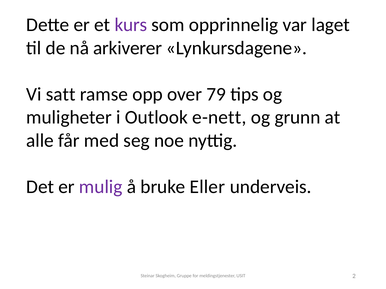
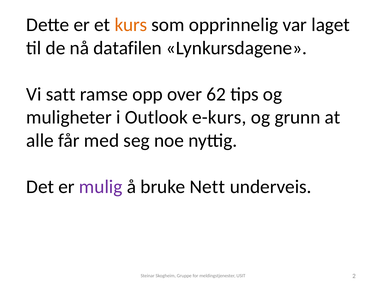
kurs colour: purple -> orange (131, 25)
arkiverer: arkiverer -> datafilen (128, 48)
79: 79 -> 62 (216, 94)
e-nett: e-nett -> e-kurs (219, 118)
Eller: Eller -> Nett (207, 187)
